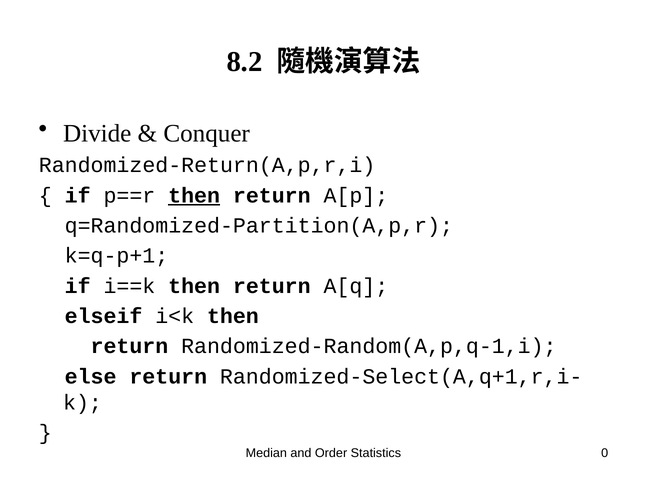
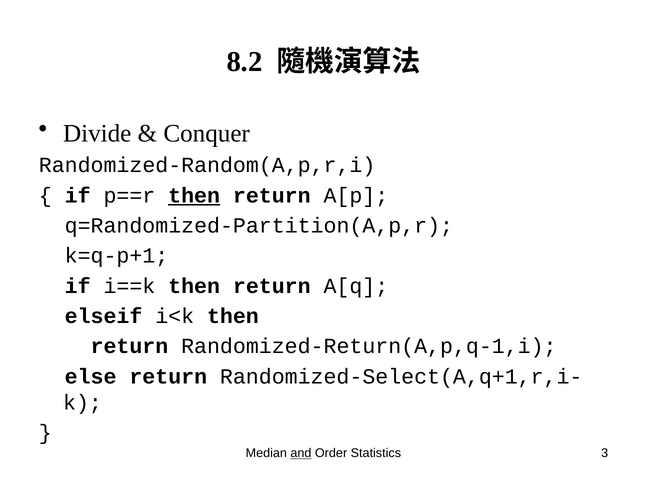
Randomized-Return(A,p,r,i: Randomized-Return(A,p,r,i -> Randomized-Random(A,p,r,i (207, 165)
Randomized-Random(A,p,q-1,i: Randomized-Random(A,p,q-1,i -> Randomized-Return(A,p,q-1,i (369, 347)
and underline: none -> present (301, 454)
0: 0 -> 3 (605, 454)
